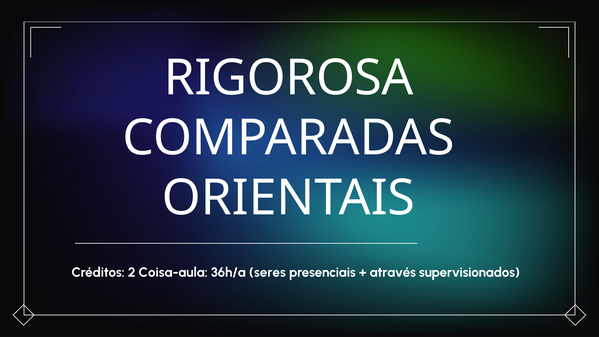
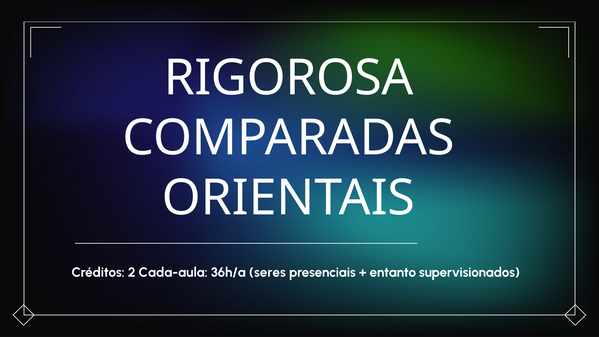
Coisa-aula: Coisa-aula -> Cada-aula (173, 272)
através: através -> entanto (393, 272)
